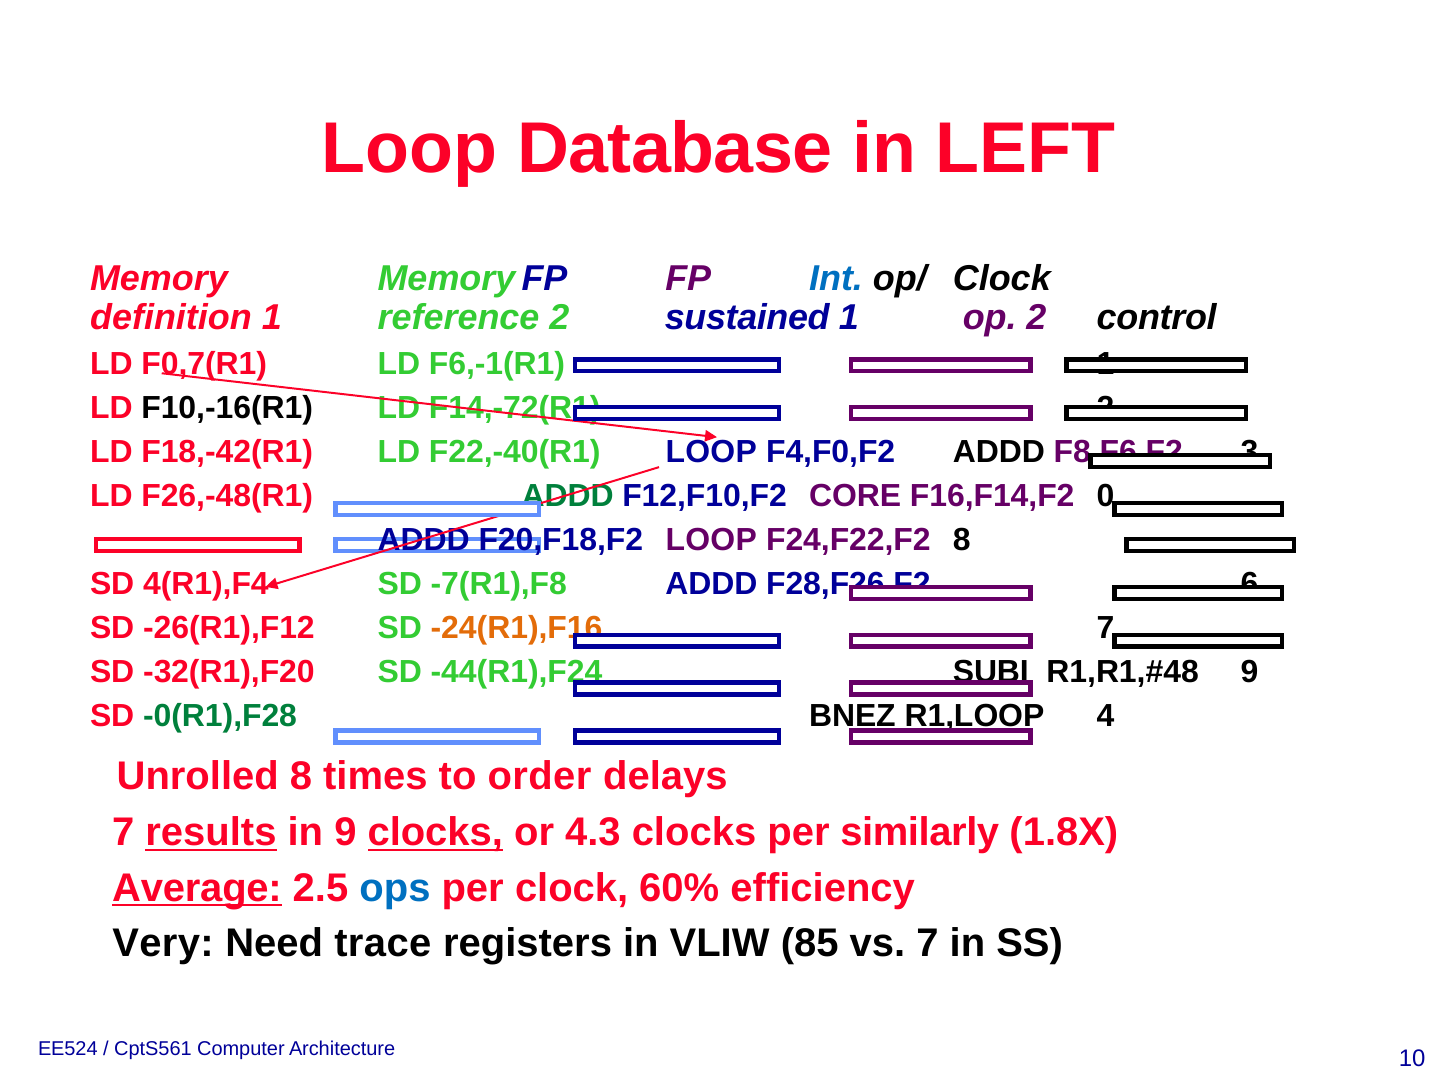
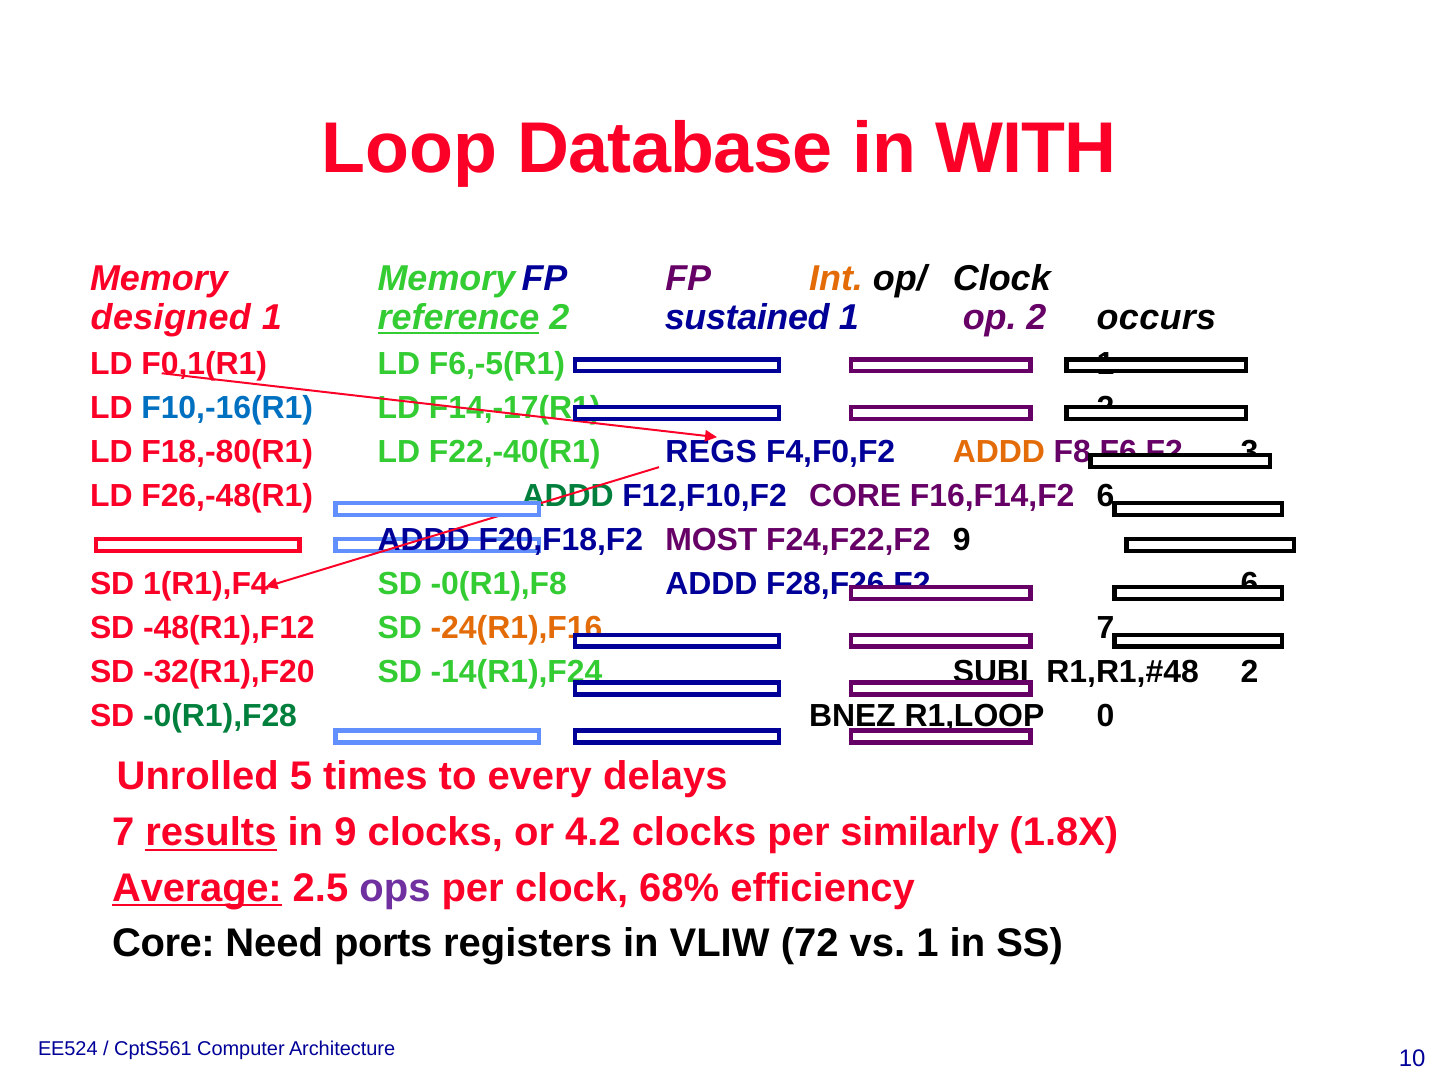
LEFT: LEFT -> WITH (1026, 149)
Int colour: blue -> orange (836, 279)
definition: definition -> designed (171, 318)
reference underline: none -> present (459, 318)
control: control -> occurs (1156, 318)
F0,7(R1: F0,7(R1 -> F0,1(R1 (204, 364)
F6,-1(R1: F6,-1(R1 -> F6,-5(R1 (497, 364)
F10,-16(R1 colour: black -> blue (227, 408)
F14,-72(R1: F14,-72(R1 -> F14,-17(R1 (515, 408)
F18,-42(R1: F18,-42(R1 -> F18,-80(R1 (227, 452)
F22,-40(R1 LOOP: LOOP -> REGS (711, 452)
ADDD colour: black -> orange (999, 452)
F16,F14,F2 0: 0 -> 6 (1106, 496)
F20,F18,F2 LOOP: LOOP -> MOST (711, 540)
F24,F22,F2 8: 8 -> 9 (962, 540)
4(R1),F4: 4(R1),F4 -> 1(R1),F4 (206, 584)
-7(R1),F8: -7(R1),F8 -> -0(R1),F8 (499, 584)
-26(R1),F12: -26(R1),F12 -> -48(R1),F12 (229, 628)
-44(R1),F24: -44(R1),F24 -> -14(R1),F24 (516, 672)
9: 9 -> 2 (1249, 672)
4: 4 -> 0 (1106, 716)
Unrolled 8: 8 -> 5 (301, 776)
order: order -> every (540, 776)
clocks underline: present -> none (435, 833)
4.3: 4.3 -> 4.2 (593, 833)
ops colour: blue -> purple (395, 888)
60%: 60% -> 68% (679, 888)
Very: Very -> Core (163, 943)
trace: trace -> ports (383, 943)
85: 85 -> 72 (810, 943)
vs 7: 7 -> 1 (927, 943)
